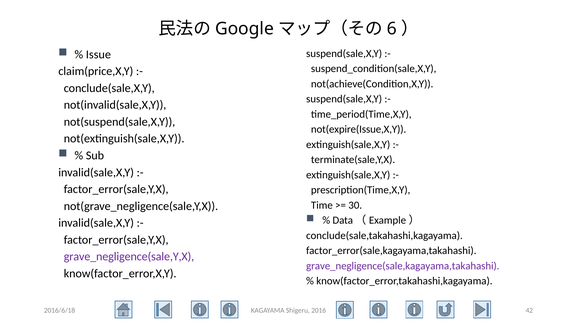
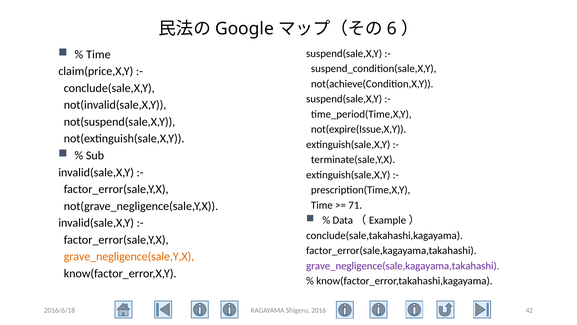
Issue: Issue -> Time (98, 54)
30: 30 -> 71 (355, 205)
grave_negligence(sale,Y,X colour: purple -> orange (129, 256)
